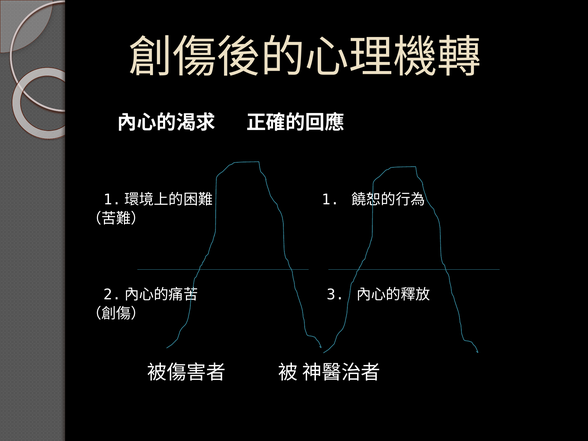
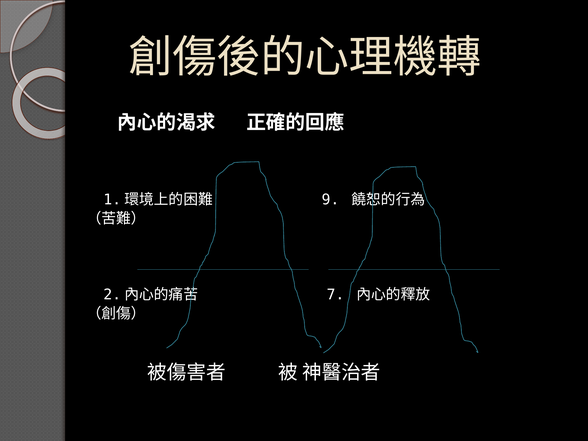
1: 1 -> 9 (330, 200)
3: 3 -> 7 (335, 295)
